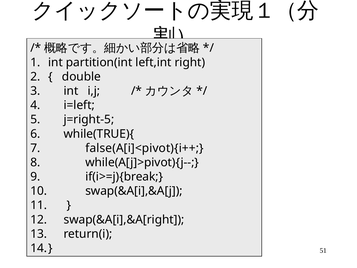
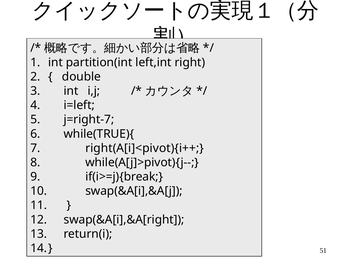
j=right-5: j=right-5 -> j=right-7 (89, 119)
false(A[i]<pivot){i++: false(A[i]<pivot){i++ -> right(A[i]<pivot){i++ (145, 148)
